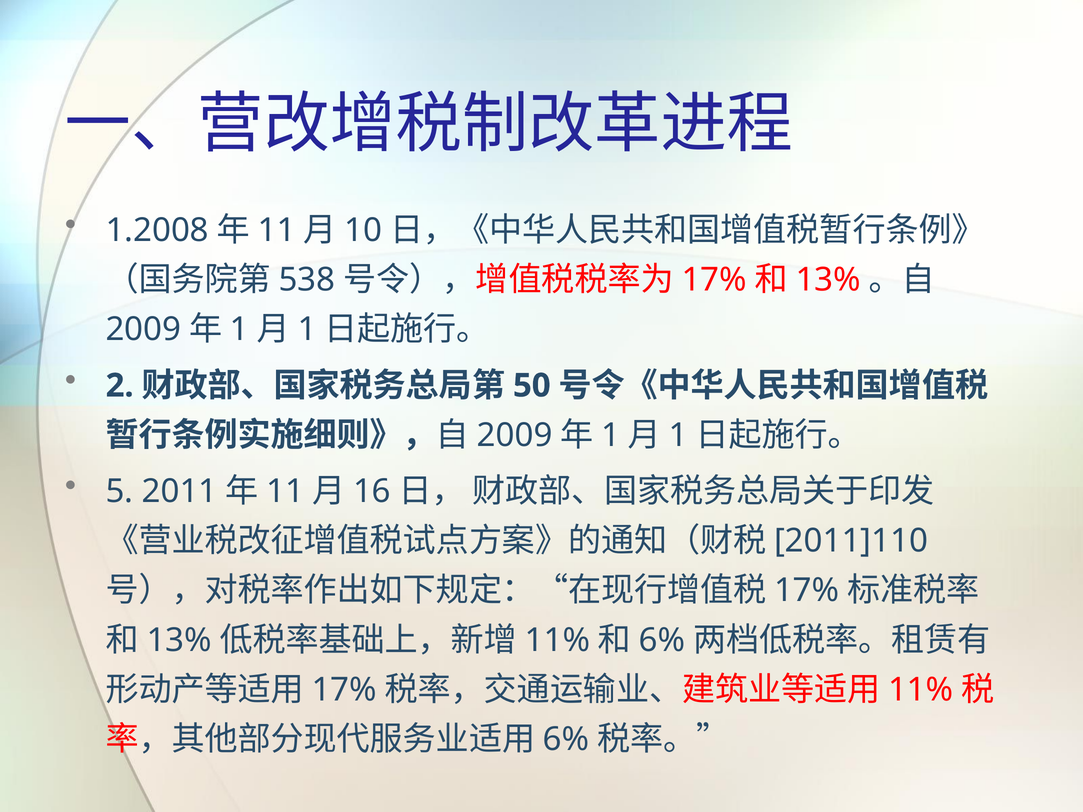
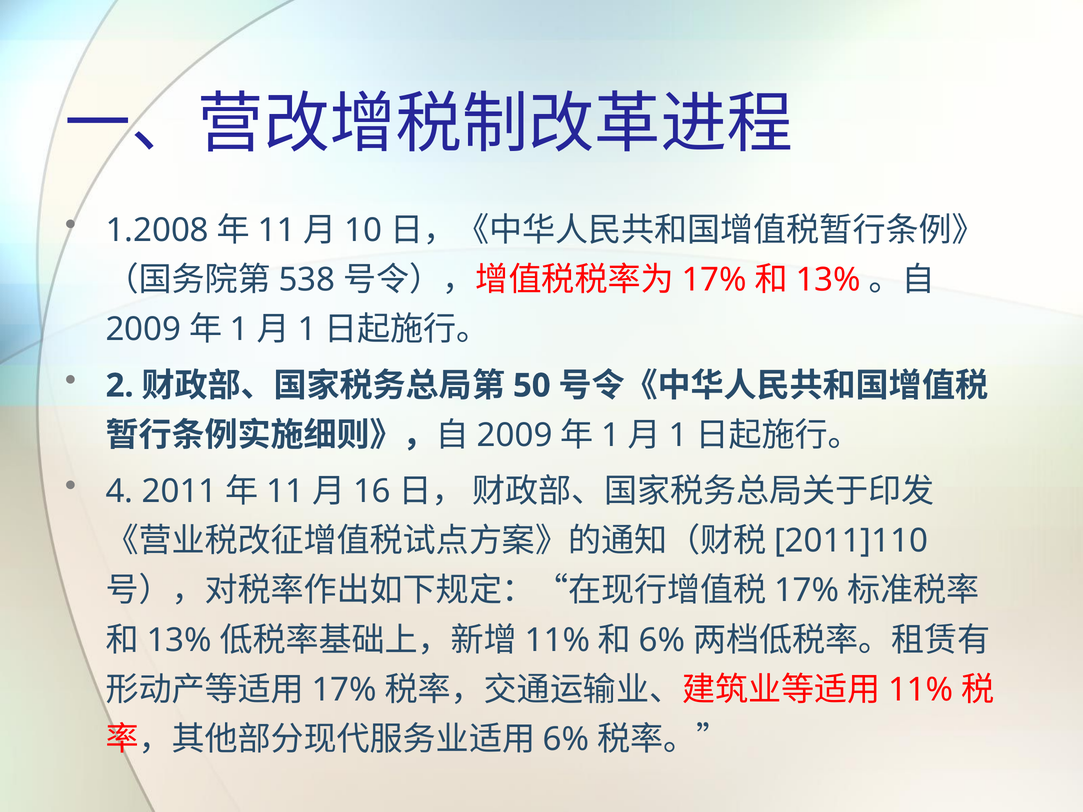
5: 5 -> 4 (119, 492)
